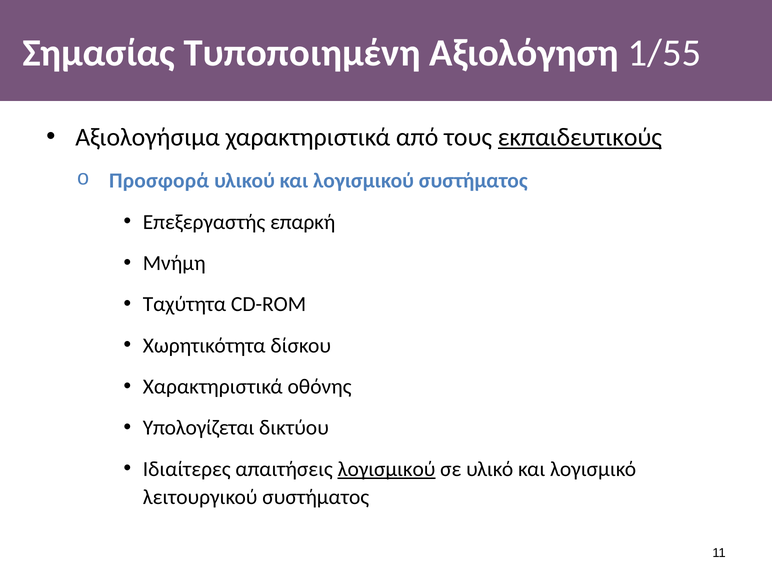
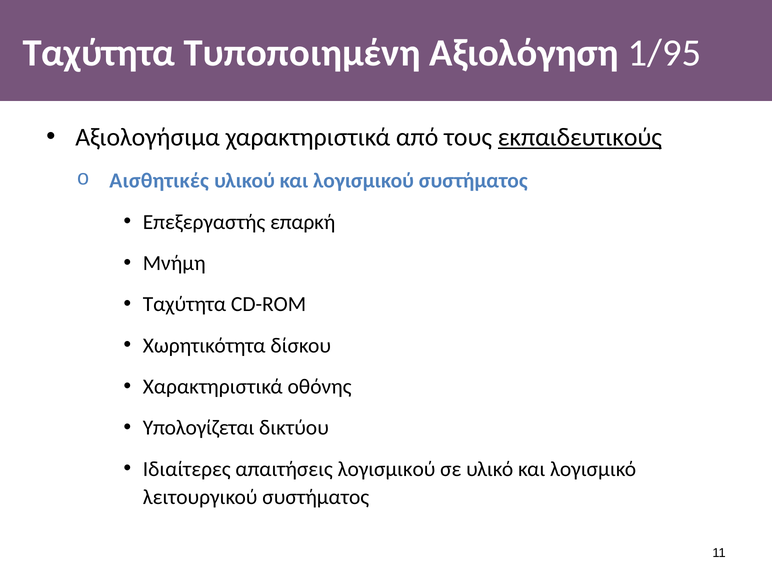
Σημασίας: Σημασίας -> Ταχύτητα (99, 53)
1/55: 1/55 -> 1/95 (665, 53)
Προσφορά: Προσφορά -> Αισθητικές (159, 181)
λογισμικού underline: present -> none (387, 469)
